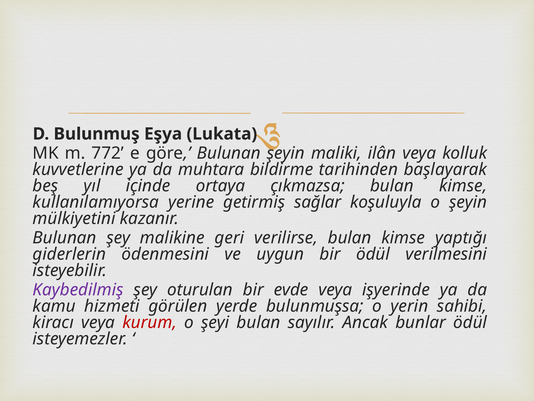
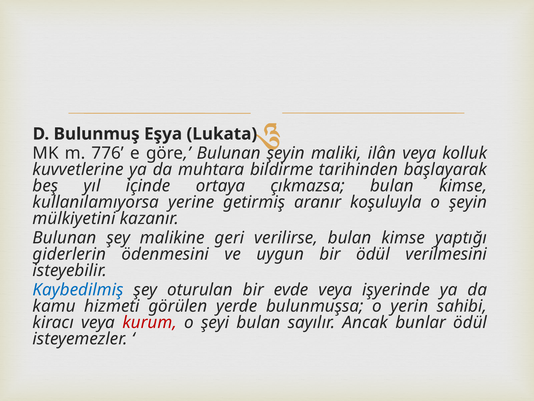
772: 772 -> 776 (108, 153)
sağlar: sağlar -> aranır (318, 202)
Kaybedilmiş colour: purple -> blue (78, 289)
